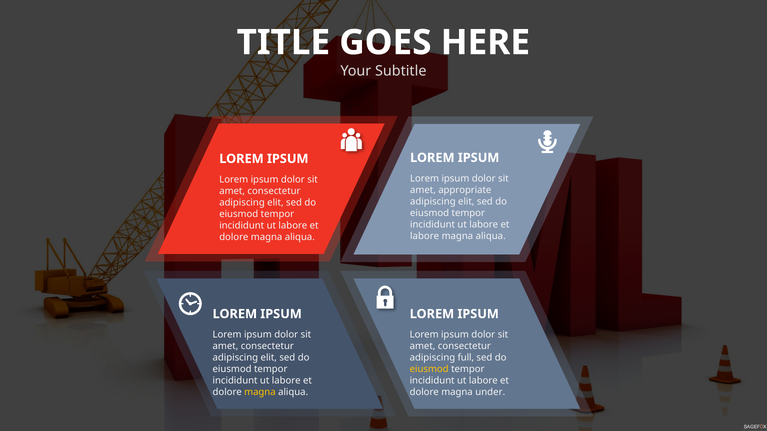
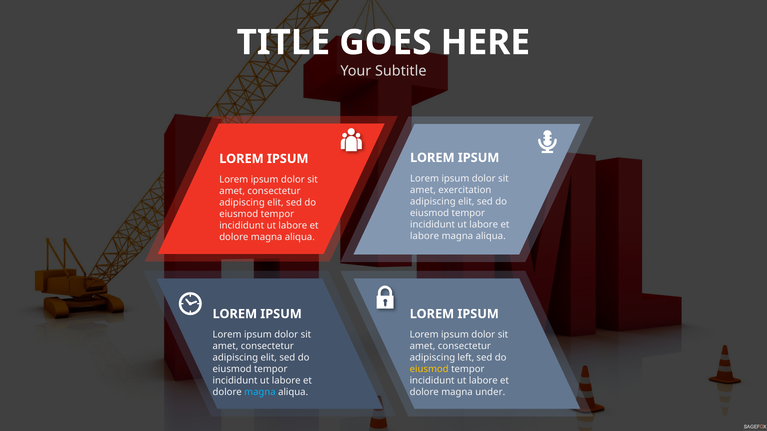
appropriate: appropriate -> exercitation (465, 190)
full: full -> left (466, 358)
magna colour: yellow -> light blue (260, 393)
